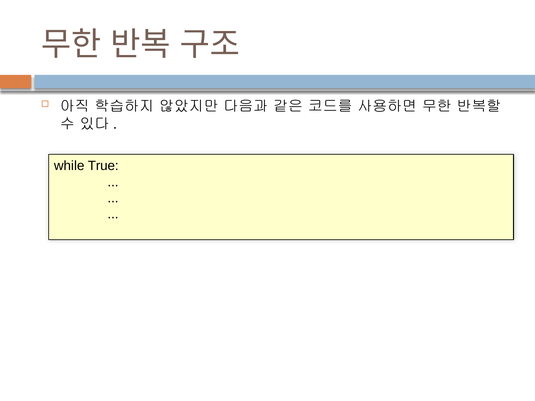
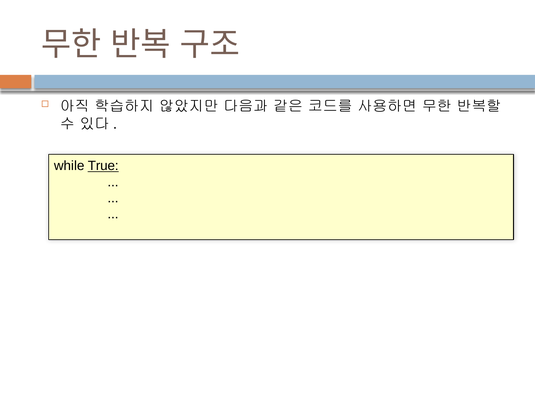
True underline: none -> present (103, 166)
